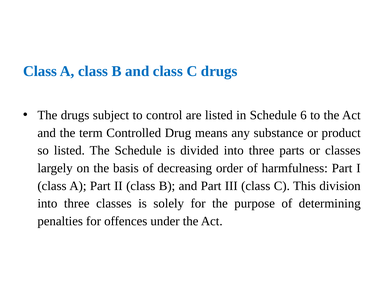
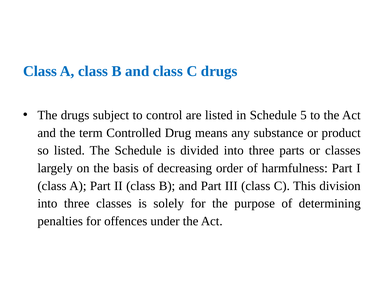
6: 6 -> 5 (303, 115)
